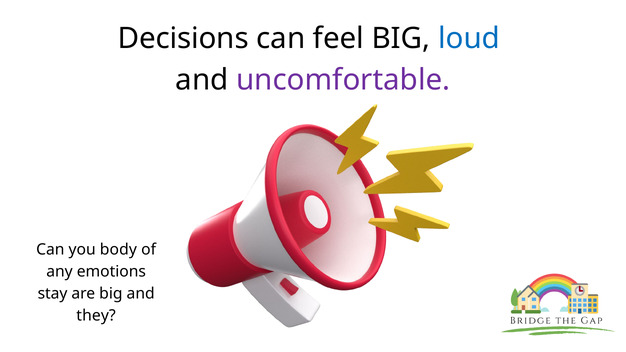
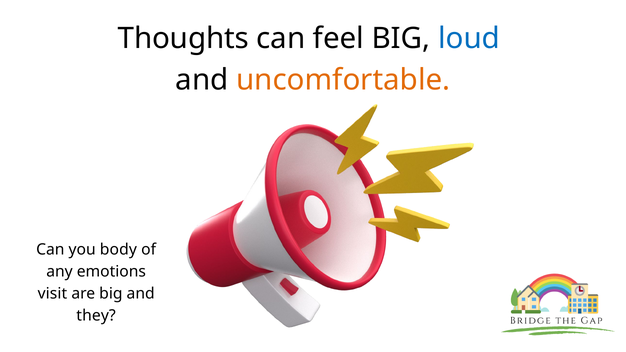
Decisions: Decisions -> Thoughts (183, 38)
uncomfortable colour: purple -> orange (343, 80)
stay: stay -> visit (52, 294)
